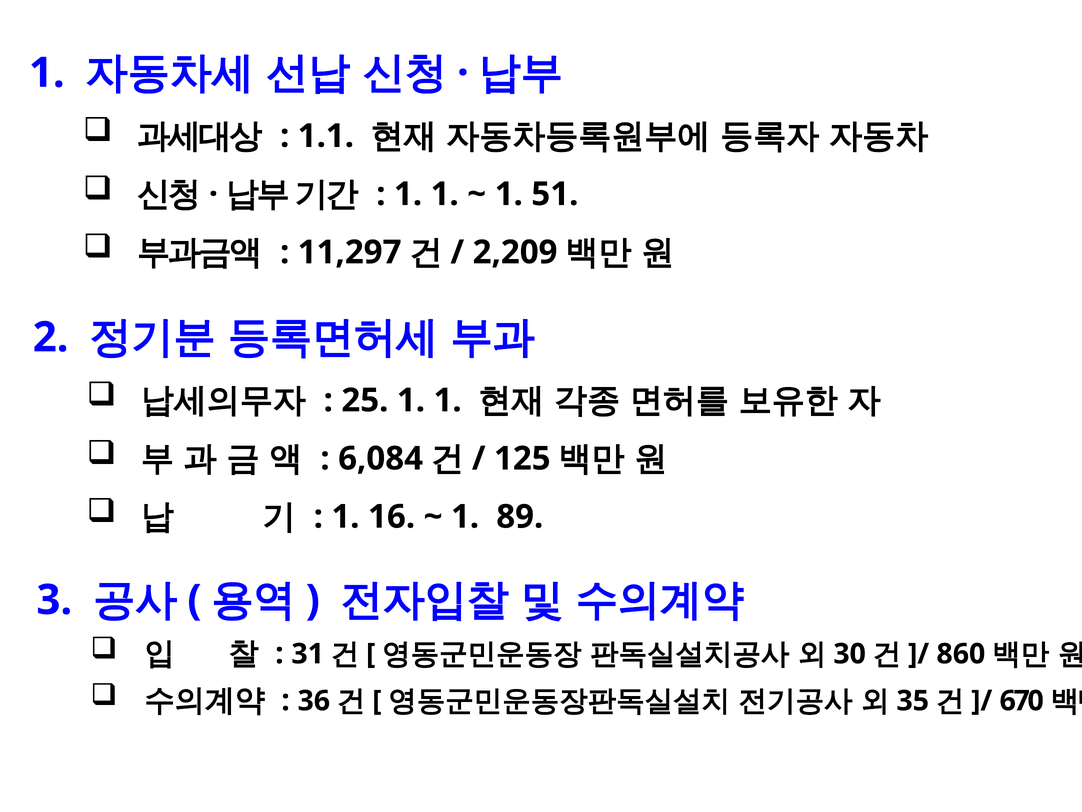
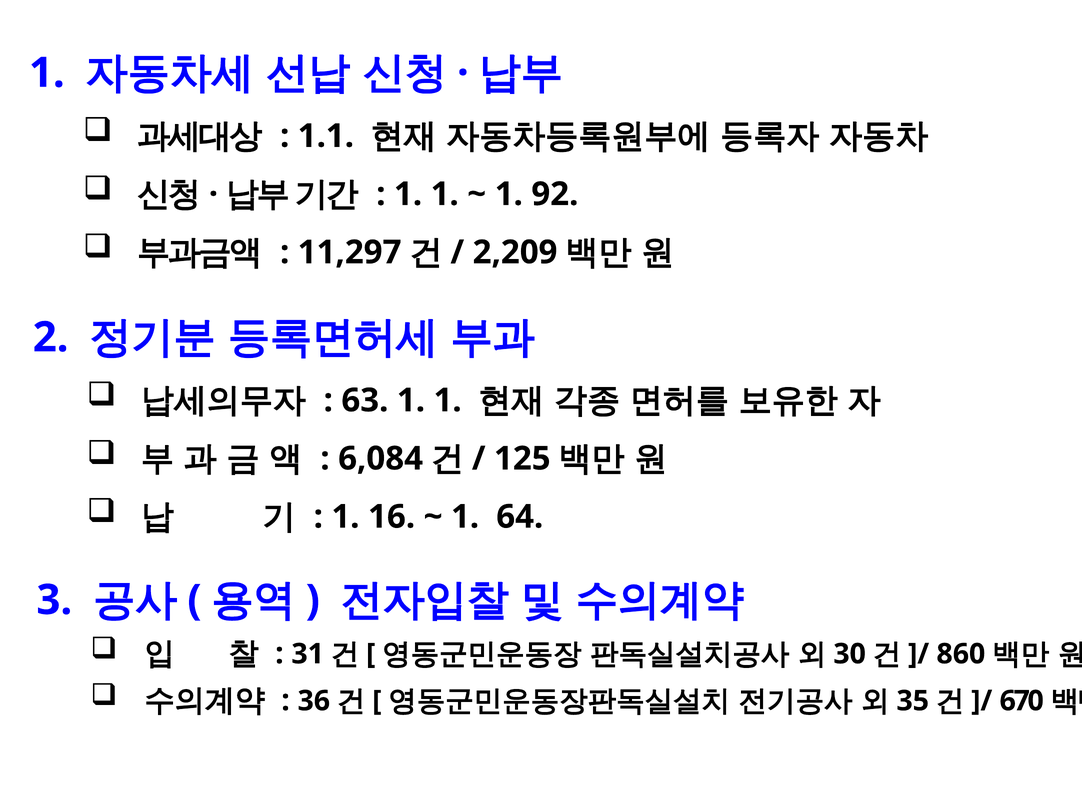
51: 51 -> 92 (555, 194)
25: 25 -> 63 (365, 400)
89: 89 -> 64 (520, 516)
